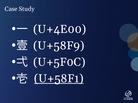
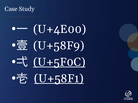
U+5F0C underline: none -> present (59, 62)
